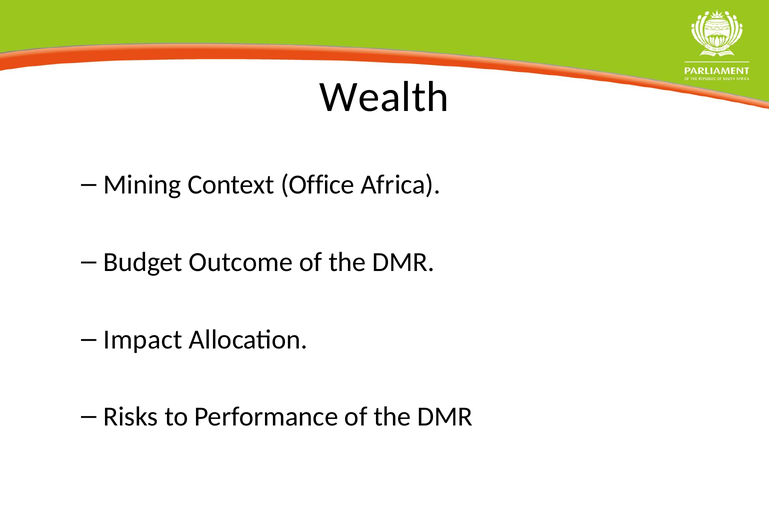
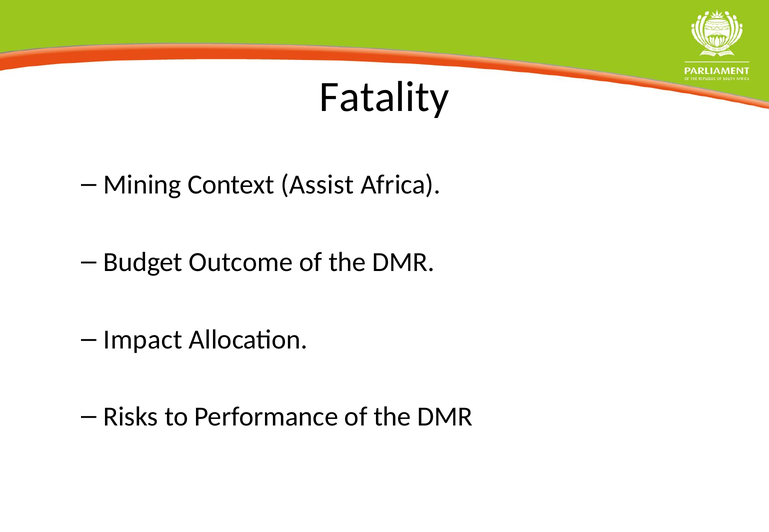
Wealth: Wealth -> Fatality (384, 97)
Office: Office -> Assist (317, 185)
